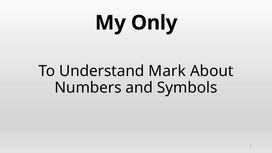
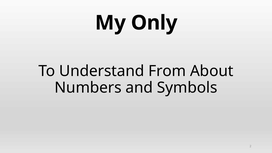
Mark: Mark -> From (167, 71)
